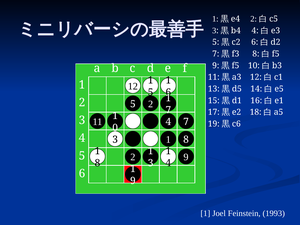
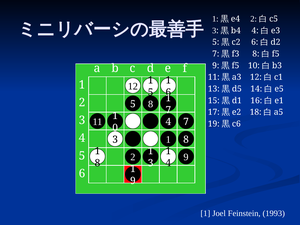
5 2: 2 -> 8 (151, 104)
